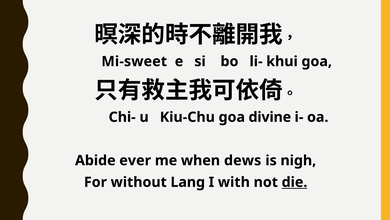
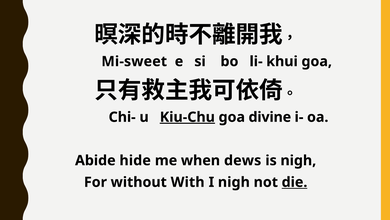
Kiu-Chu underline: none -> present (187, 117)
ever: ever -> hide (135, 160)
Lang: Lang -> With (188, 182)
I with: with -> nigh (234, 182)
